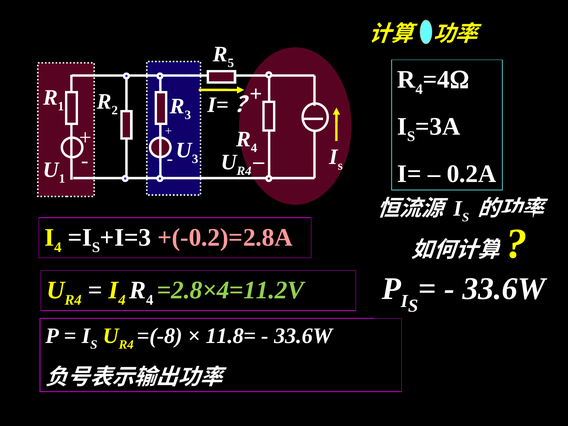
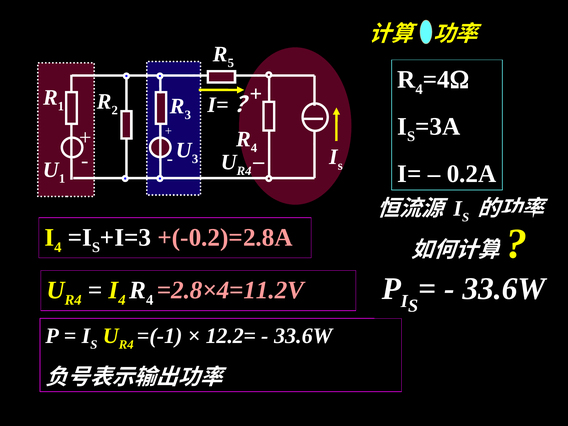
=2.8×4=11.2V colour: light green -> pink (230, 290)
=(-8: =(-8 -> =(-1 (160, 336)
11.8=: 11.8= -> 12.2= (231, 336)
